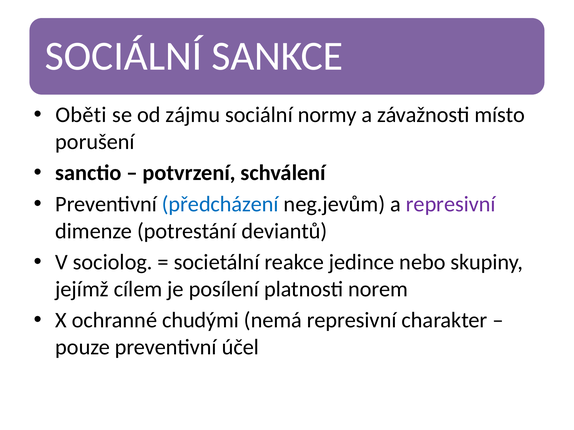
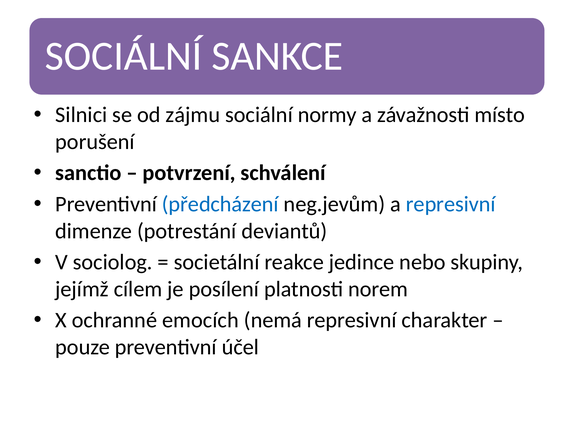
Oběti: Oběti -> Silnici (81, 115)
represivní colour: purple -> blue (451, 204)
chudými: chudými -> emocích (200, 321)
